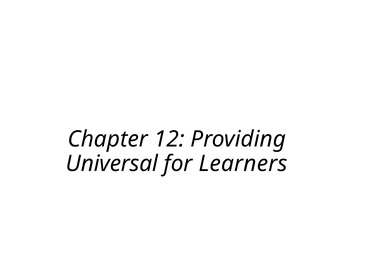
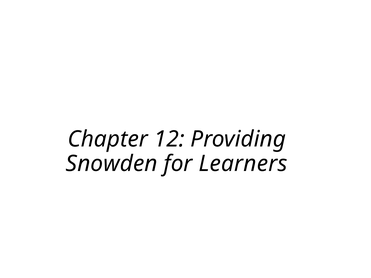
Universal: Universal -> Snowden (112, 164)
